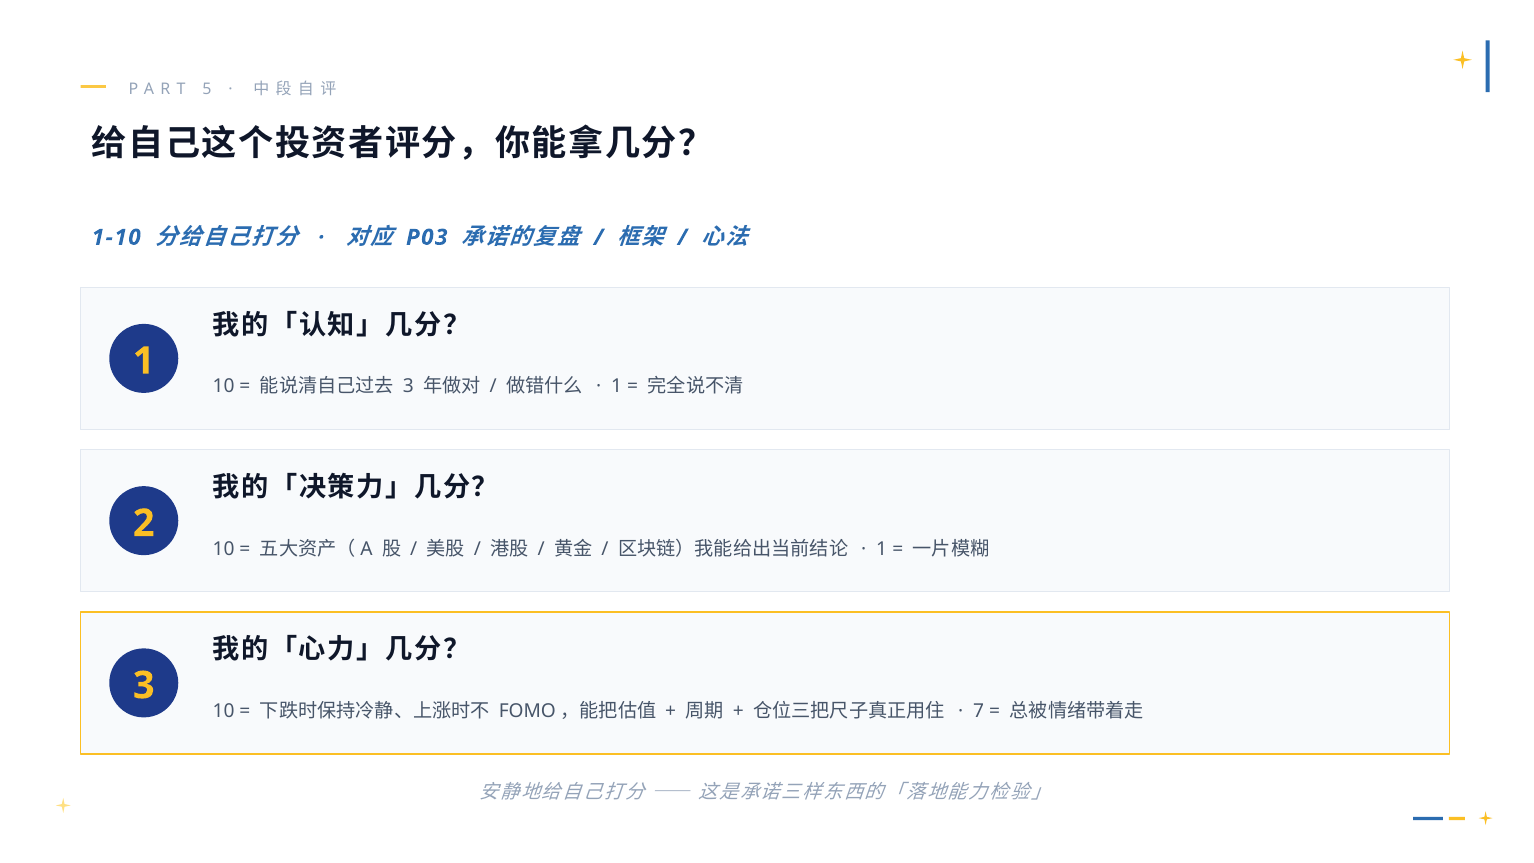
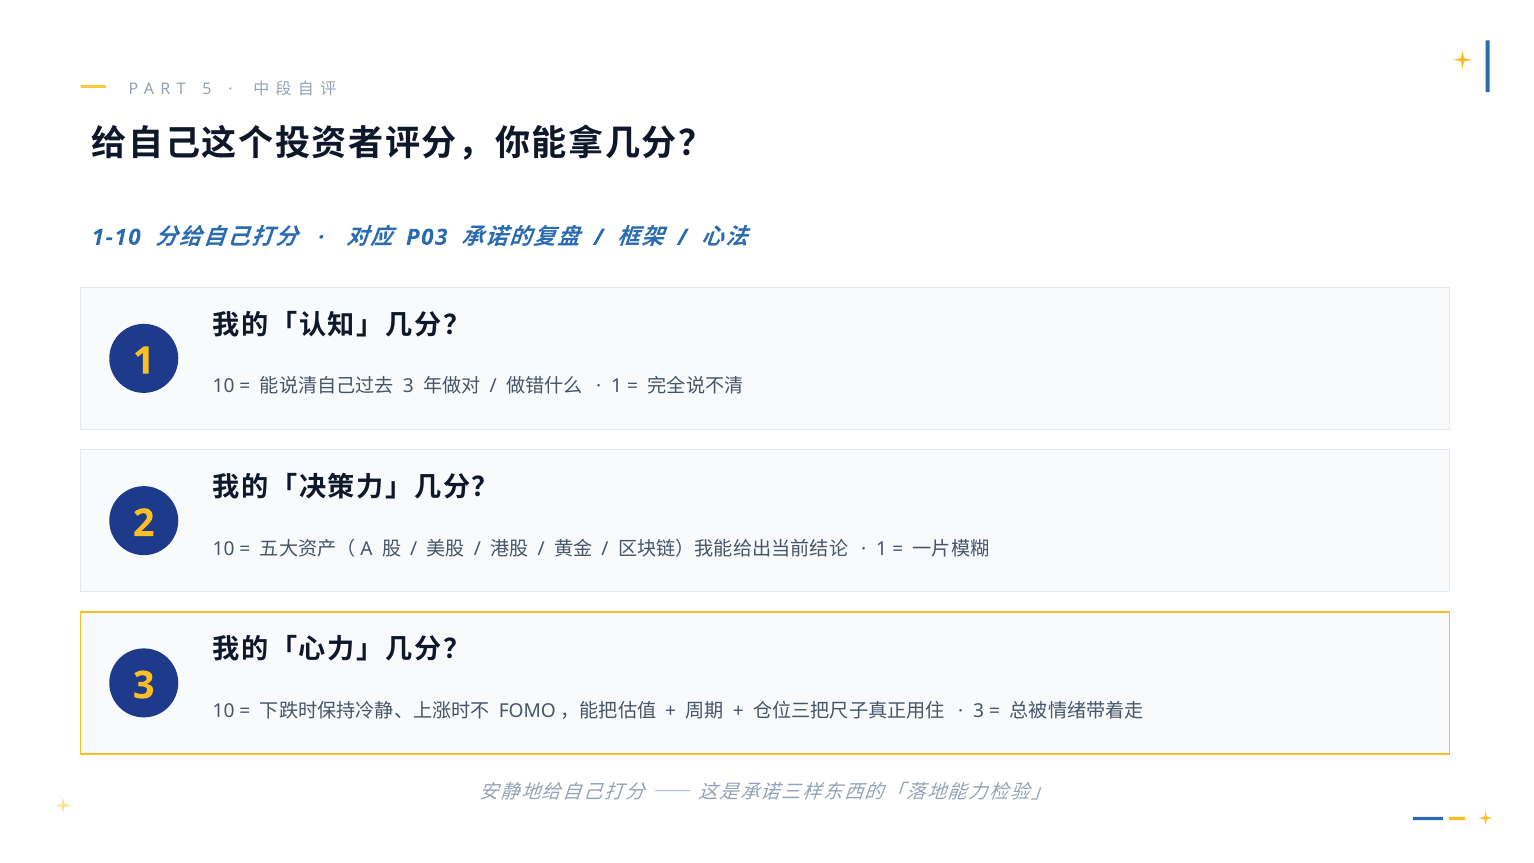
7: 7 -> 3 (979, 711)
